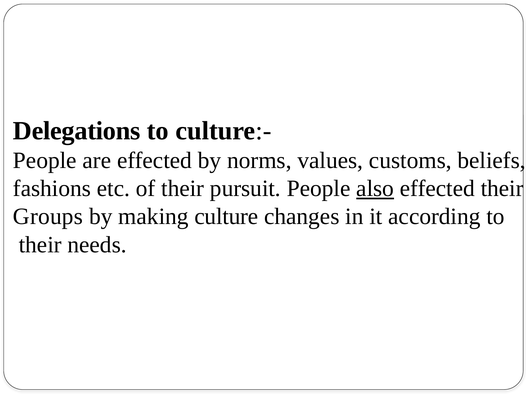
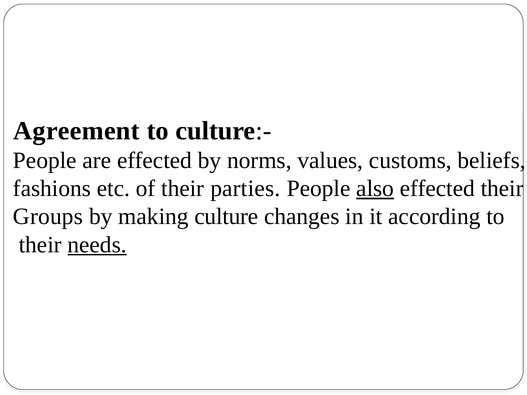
Delegations: Delegations -> Agreement (76, 131)
pursuit: pursuit -> parties (245, 189)
needs underline: none -> present (97, 245)
